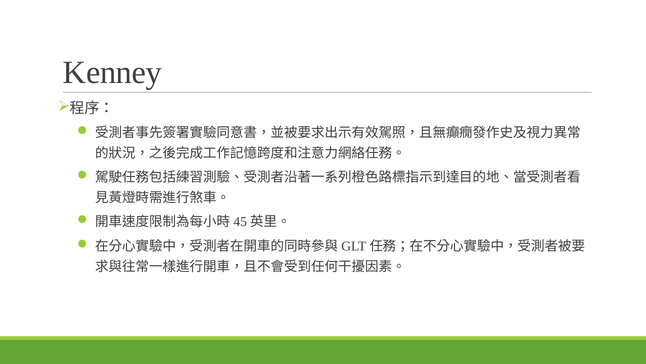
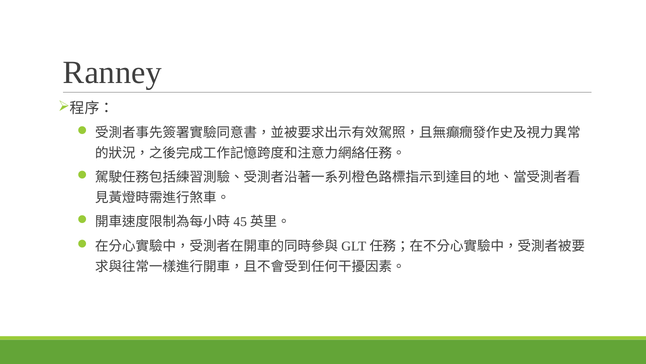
Kenney: Kenney -> Ranney (112, 72)
